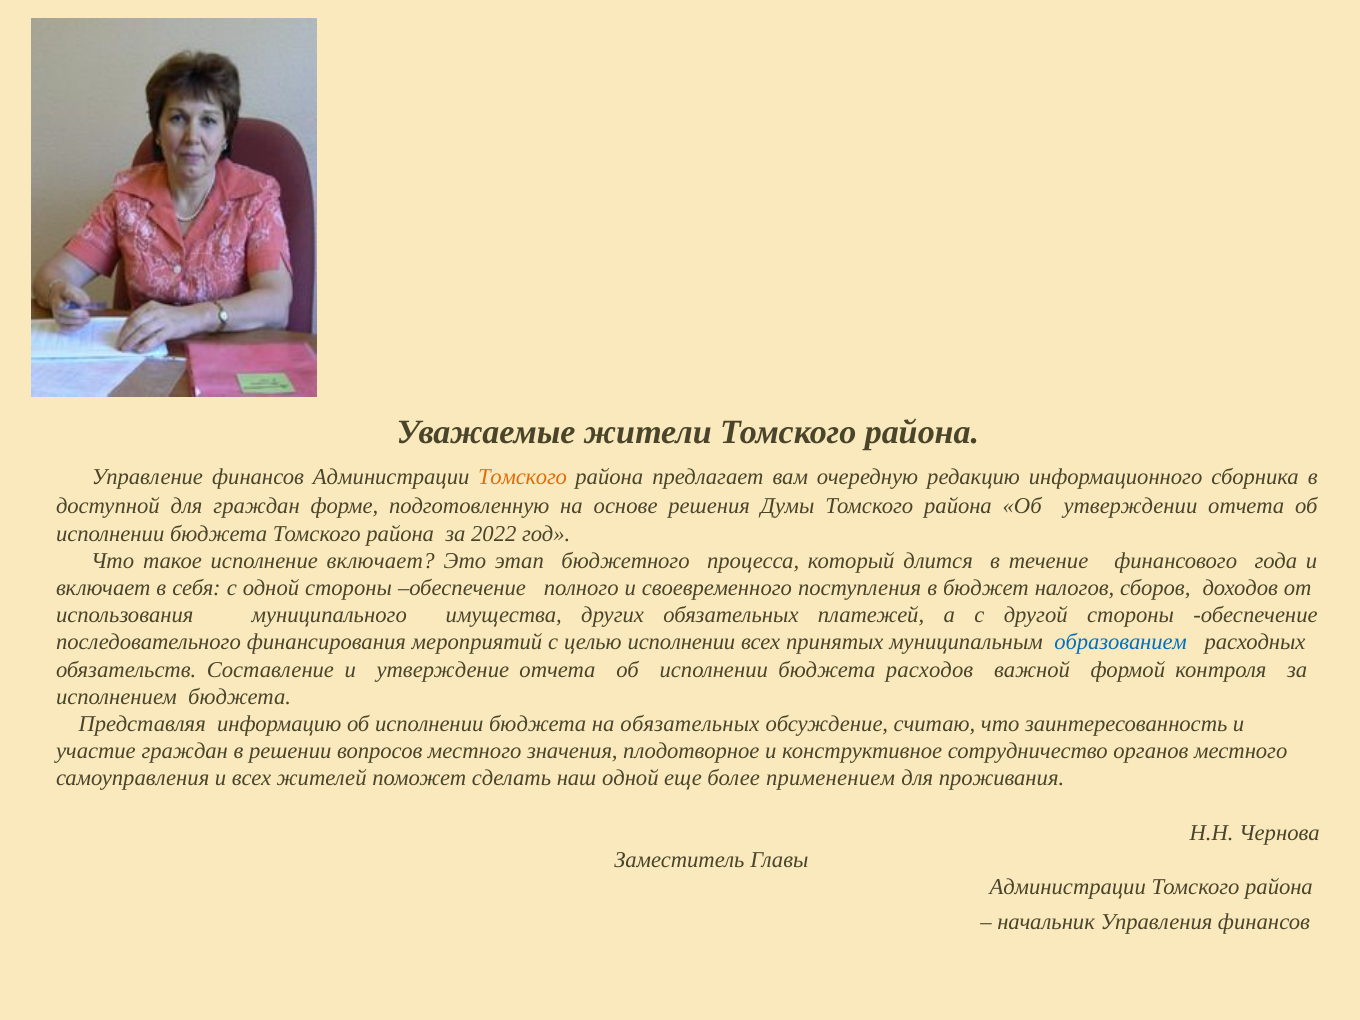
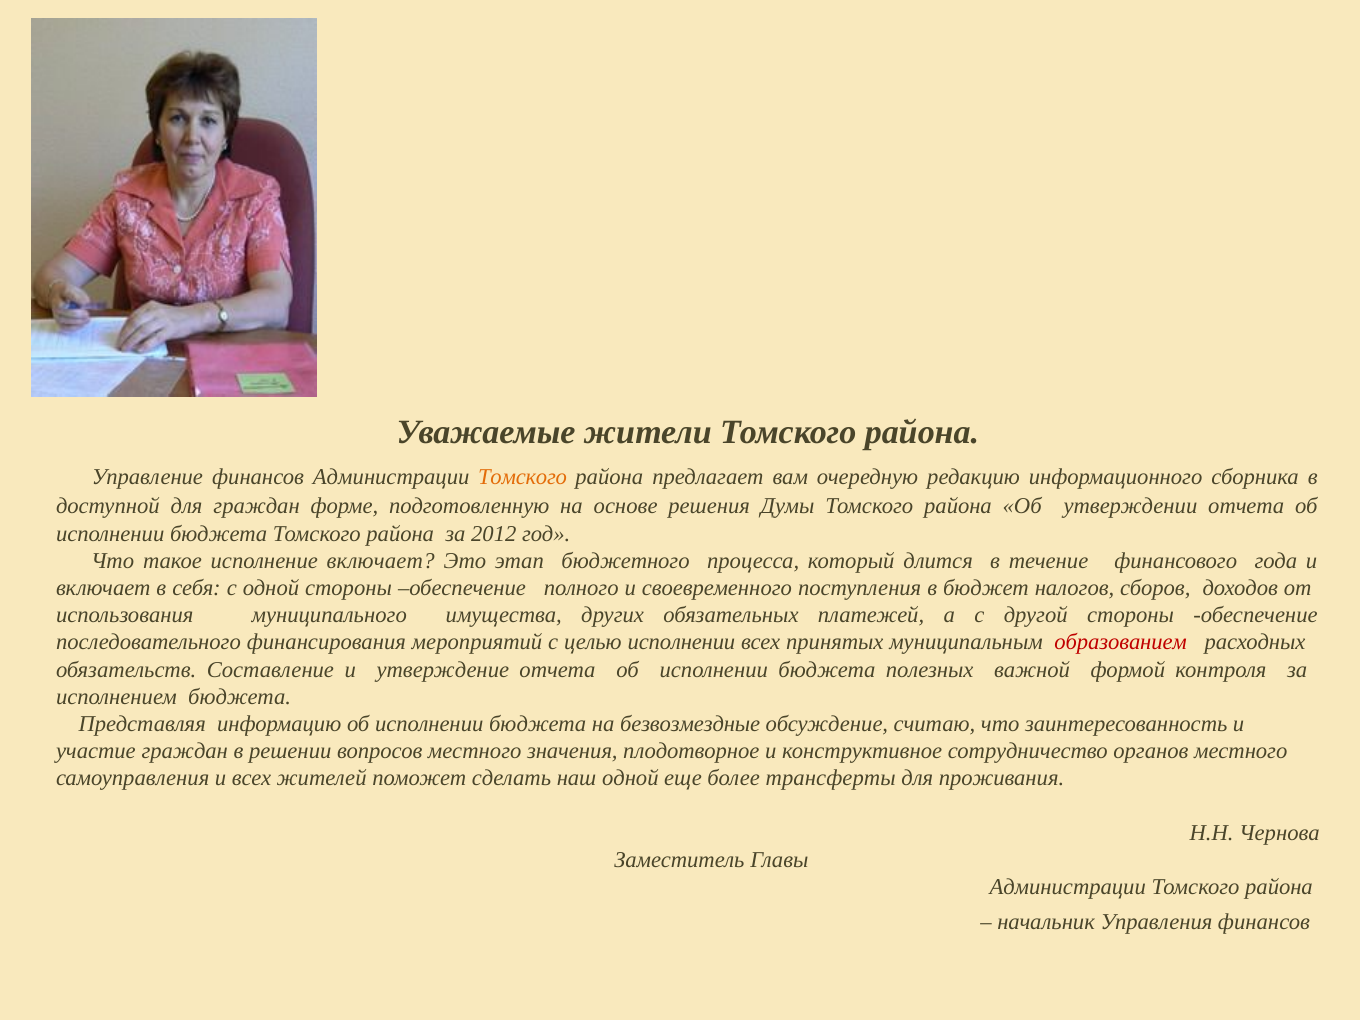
2022: 2022 -> 2012 (494, 534)
образованием colour: blue -> red (1121, 642)
расходов: расходов -> полезных (930, 670)
на обязательных: обязательных -> безвозмездные (690, 724)
применением: применением -> трансферты (831, 778)
